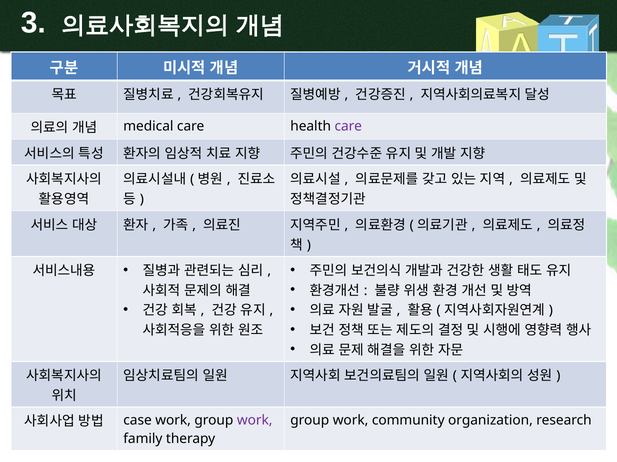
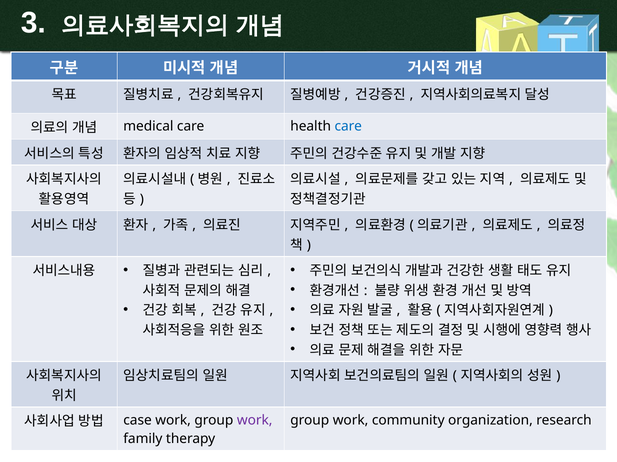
care colour: purple -> blue (348, 127)
